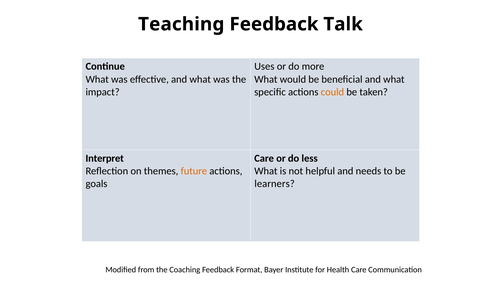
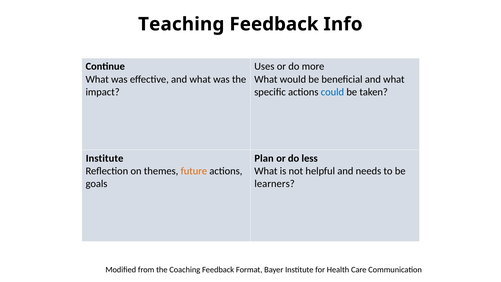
Talk: Talk -> Info (343, 24)
could colour: orange -> blue (332, 92)
Interpret: Interpret -> Institute (105, 158)
Care: Care -> Plan (264, 158)
